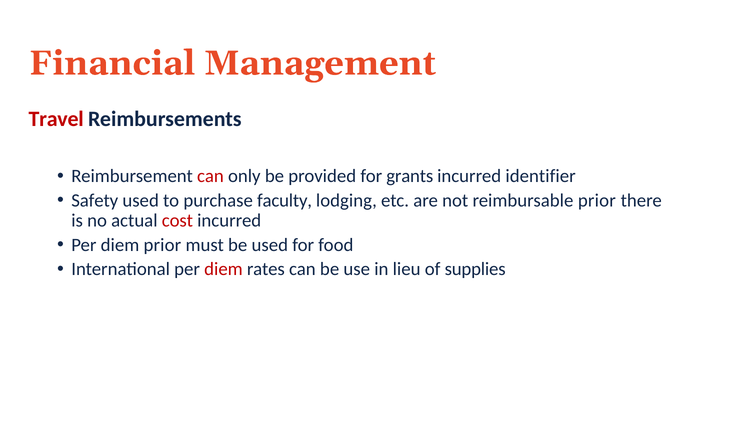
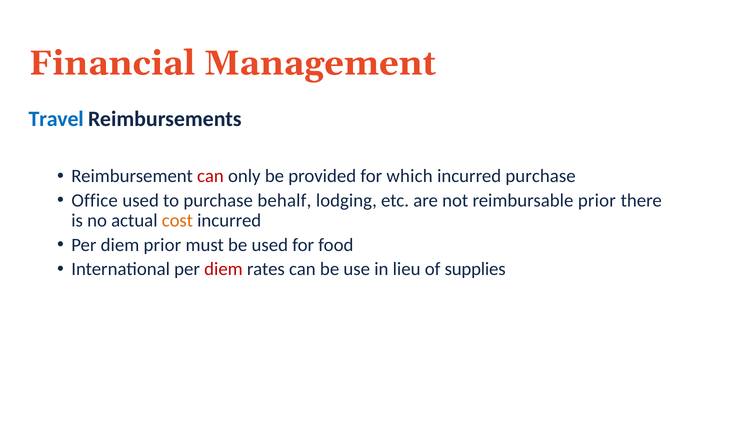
Travel colour: red -> blue (56, 119)
grants: grants -> which (410, 176)
incurred identifier: identifier -> purchase (541, 176)
Safety: Safety -> Office (95, 200)
faculty: faculty -> behalf (284, 200)
cost colour: red -> orange (177, 221)
